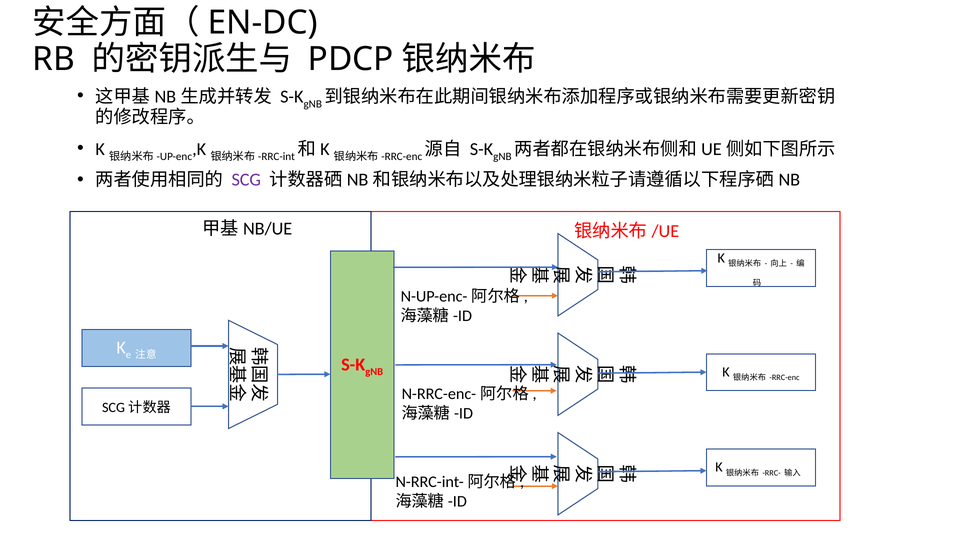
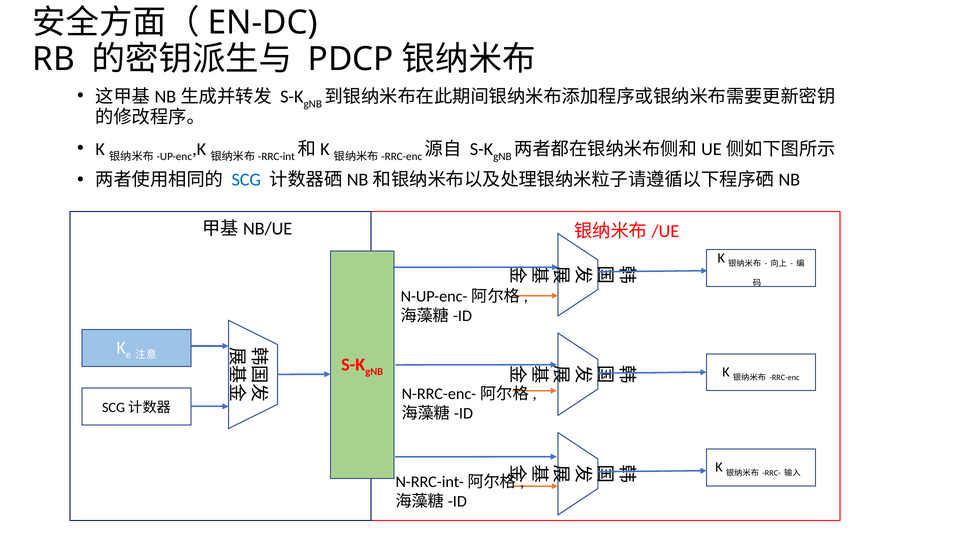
SCG colour: purple -> blue (246, 180)
